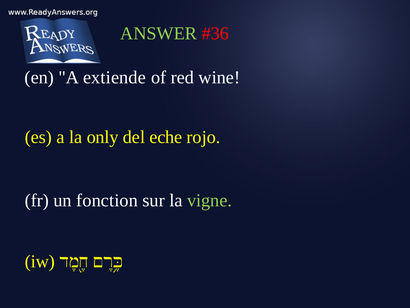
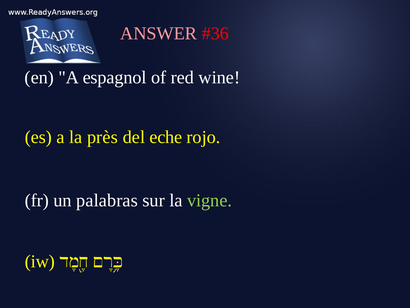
ANSWER colour: light green -> pink (159, 33)
extiende: extiende -> espagnol (115, 77)
only: only -> près (102, 137)
fonction: fonction -> palabras (107, 200)
